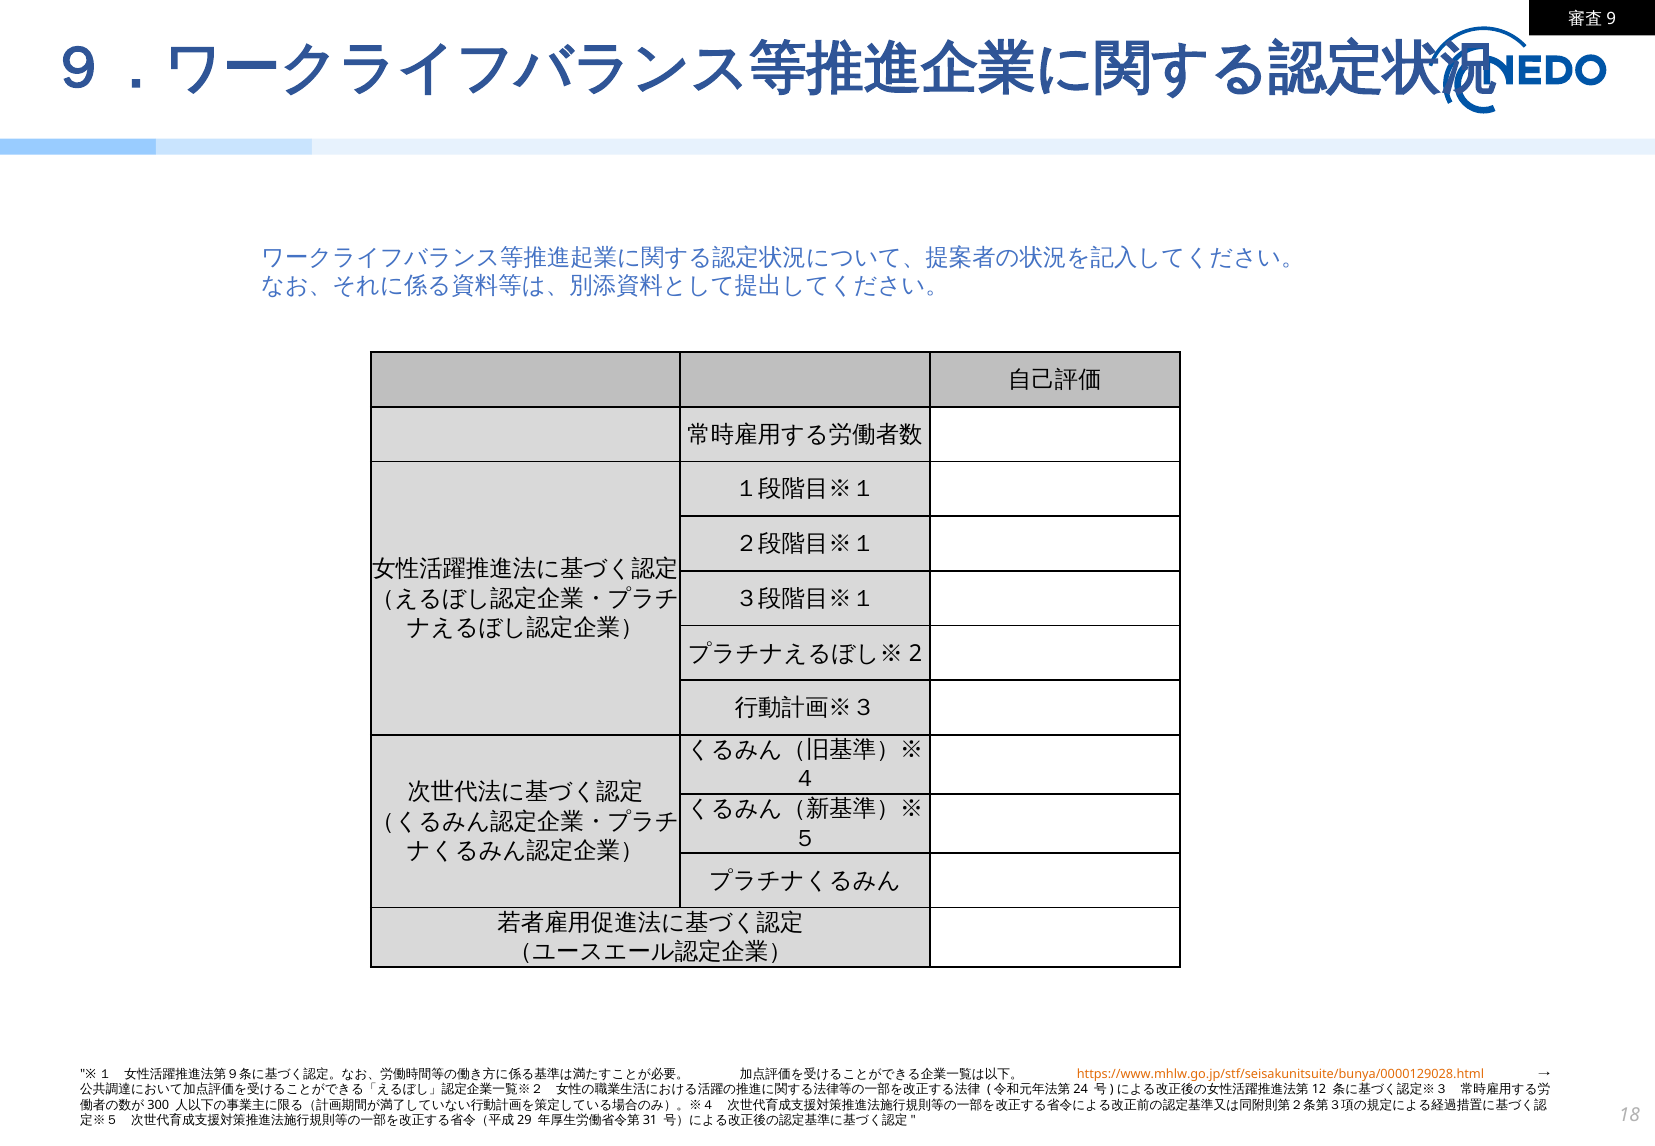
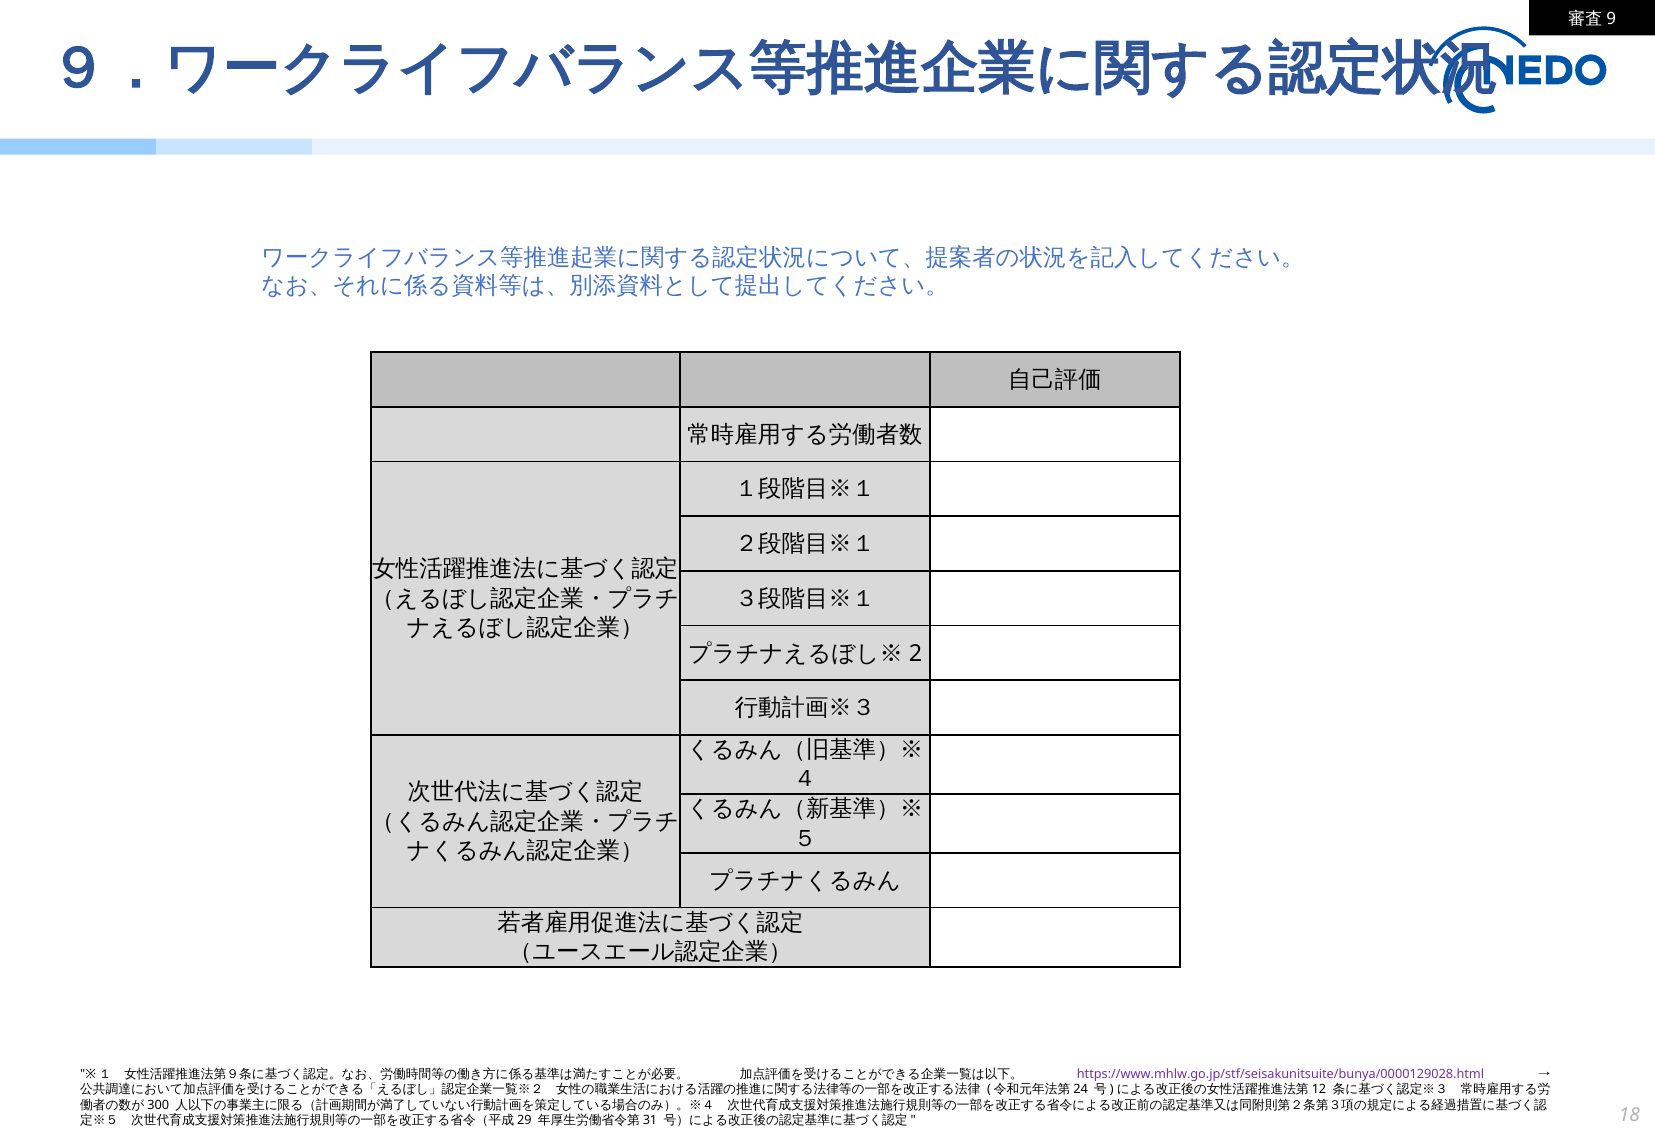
https://www.mhlw.go.jp/stf/seisakunitsuite/bunya/0000129028.html colour: orange -> purple (1281, 1074)
